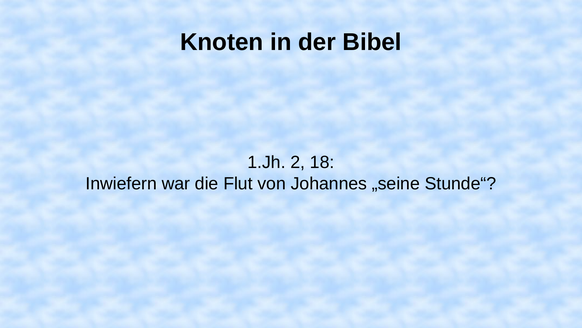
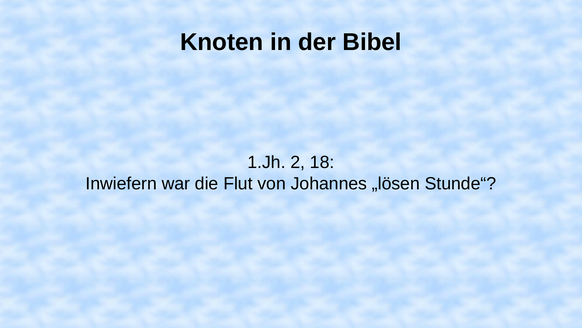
„seine: „seine -> „lösen (396, 183)
